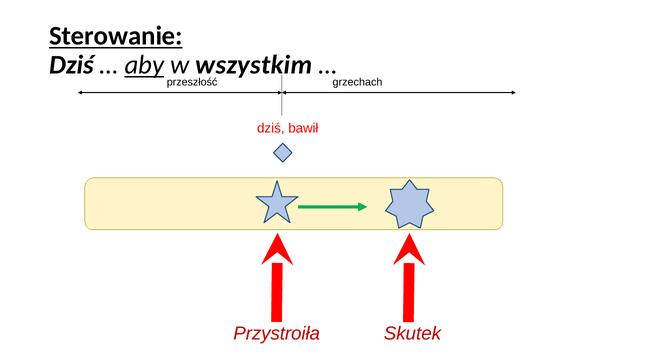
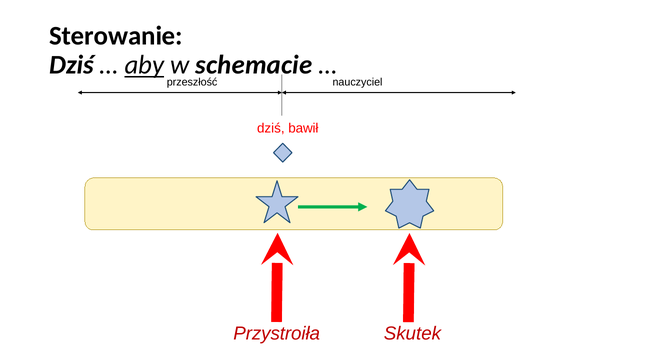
Sterowanie underline: present -> none (116, 36)
wszystkim: wszystkim -> schemacie (254, 65)
grzechach: grzechach -> nauczyciel (358, 82)
